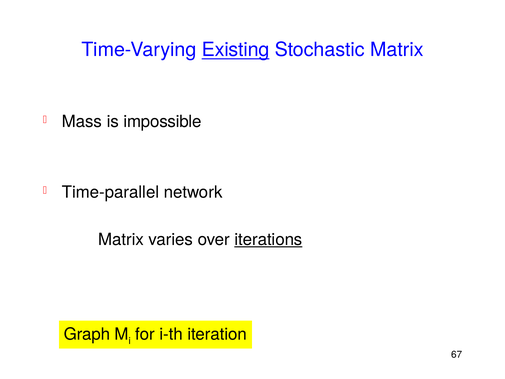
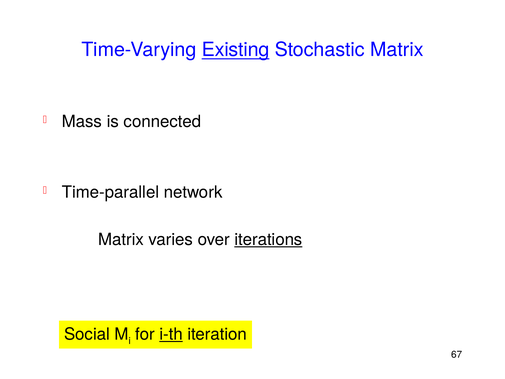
impossible: impossible -> connected (162, 122)
Graph: Graph -> Social (87, 334)
i-th underline: none -> present (171, 334)
